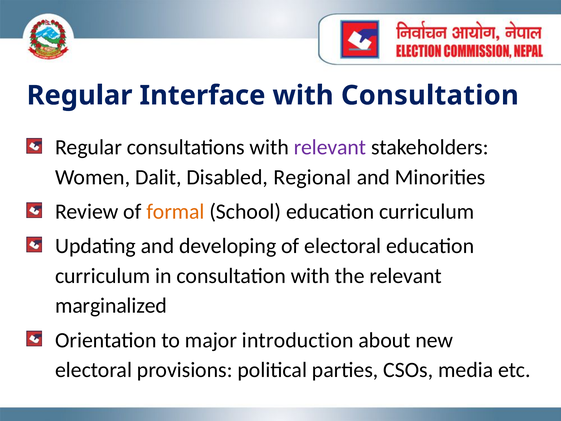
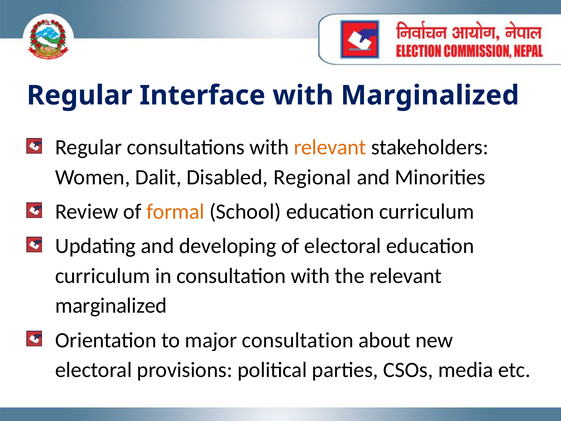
with Consultation: Consultation -> Marginalized (430, 95)
relevant colour: purple -> orange (330, 147)
major introduction: introduction -> consultation (298, 340)
